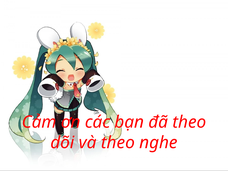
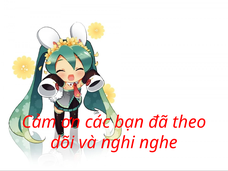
và theo: theo -> nghi (118, 143)
